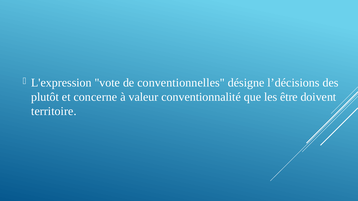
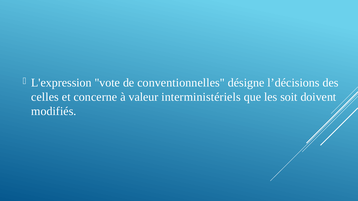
plutôt: plutôt -> celles (45, 97)
conventionnalité: conventionnalité -> interministériels (201, 97)
être: être -> soit (289, 97)
territoire: territoire -> modifiés (54, 111)
